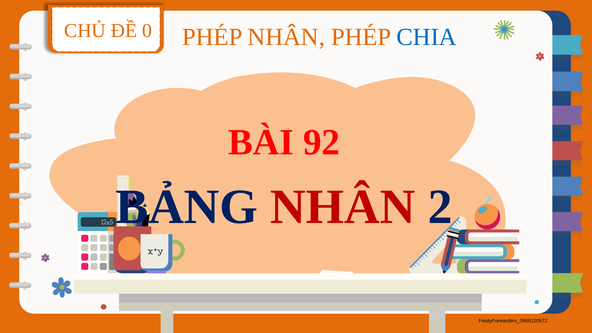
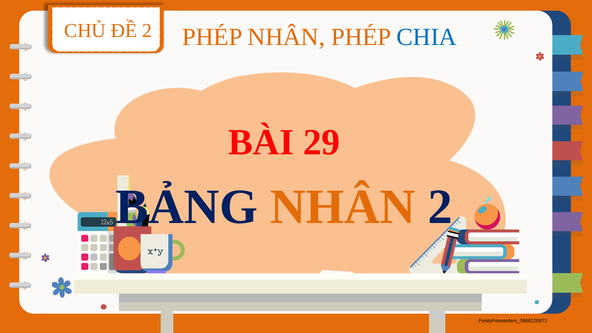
ĐỀ 0: 0 -> 2 (147, 31)
92: 92 -> 29 (322, 142)
NHÂN colour: red -> orange (343, 207)
